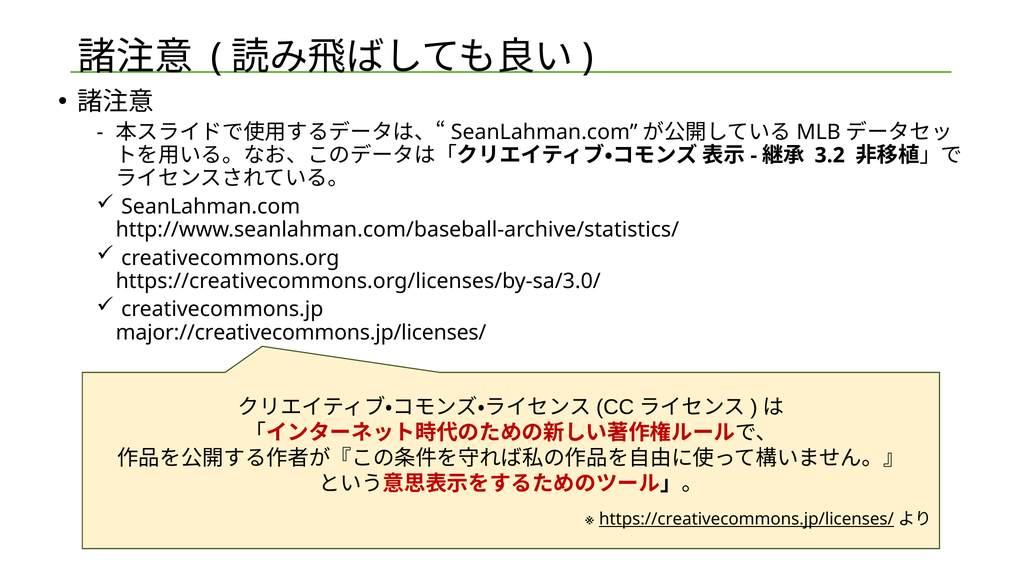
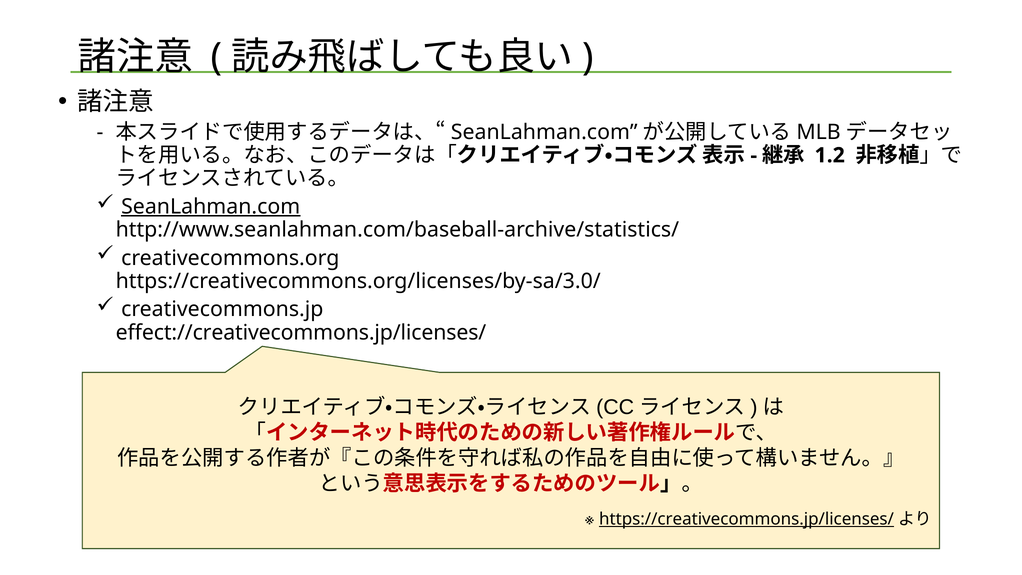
3.2: 3.2 -> 1.2 (830, 155)
SeanLahman.com underline: none -> present (211, 207)
major://creativecommons.jp/licenses/: major://creativecommons.jp/licenses/ -> effect://creativecommons.jp/licenses/ (301, 332)
